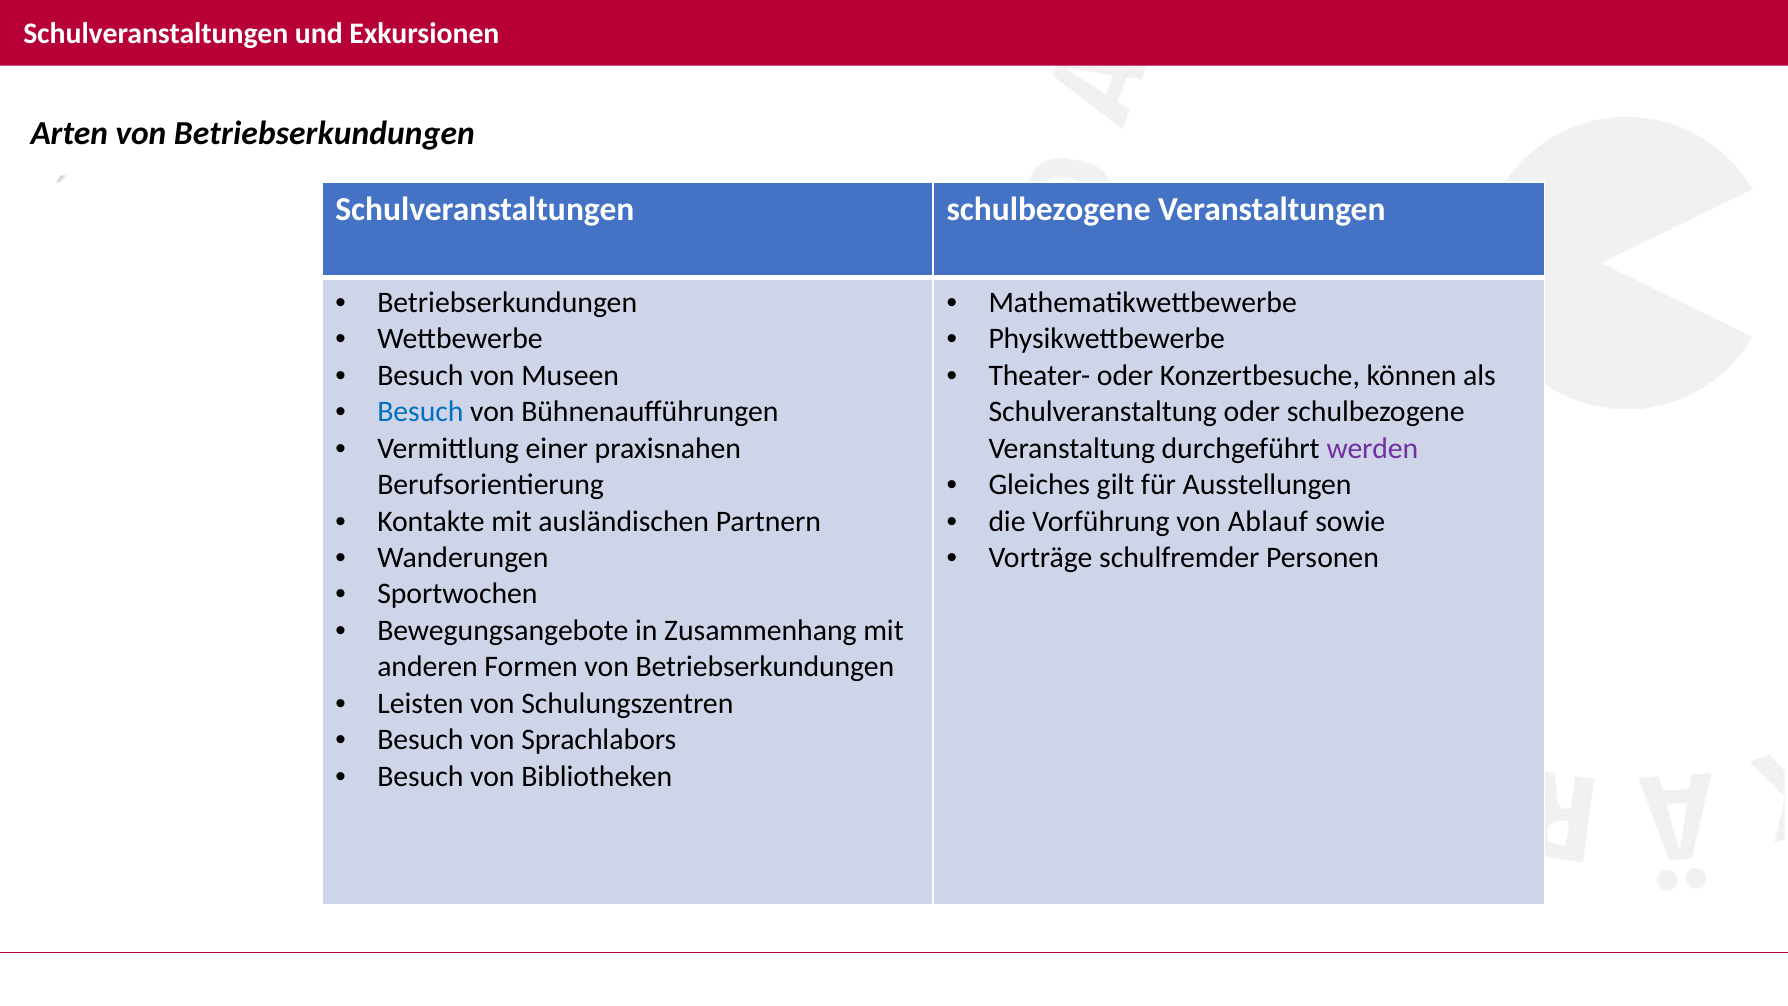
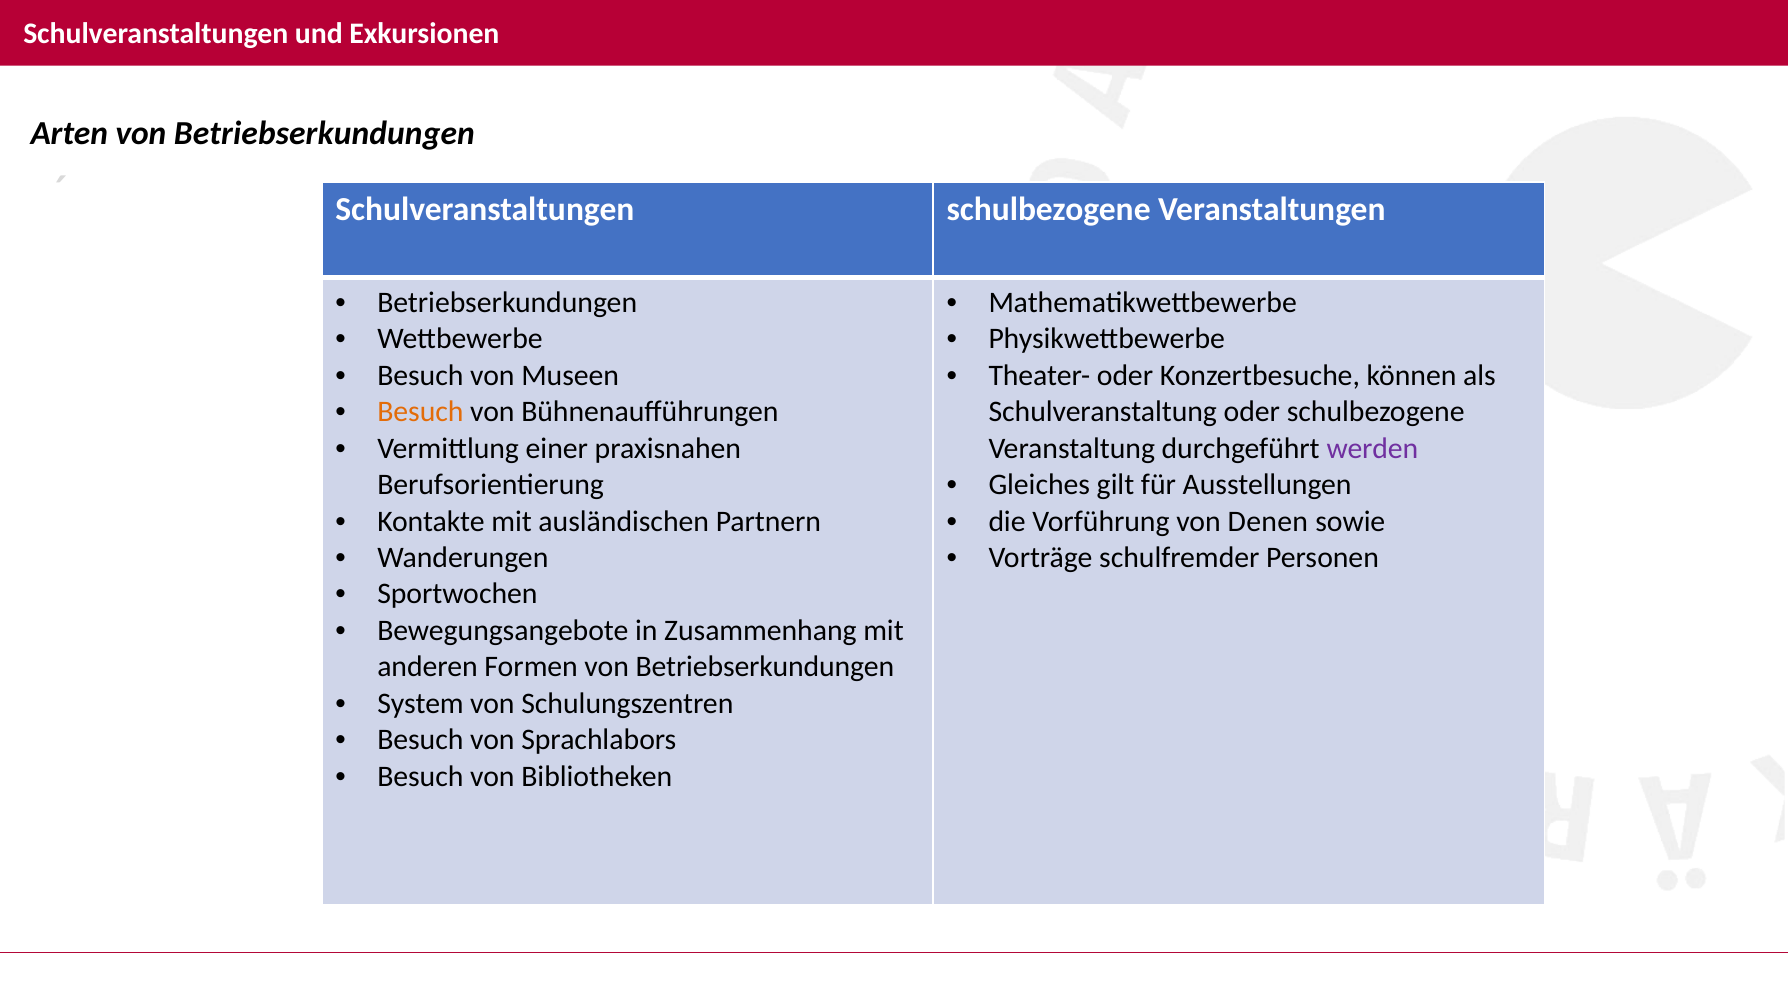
Besuch colour: blue -> orange (420, 412)
Ablauf: Ablauf -> Denen (1268, 521)
Leisten: Leisten -> System (421, 703)
